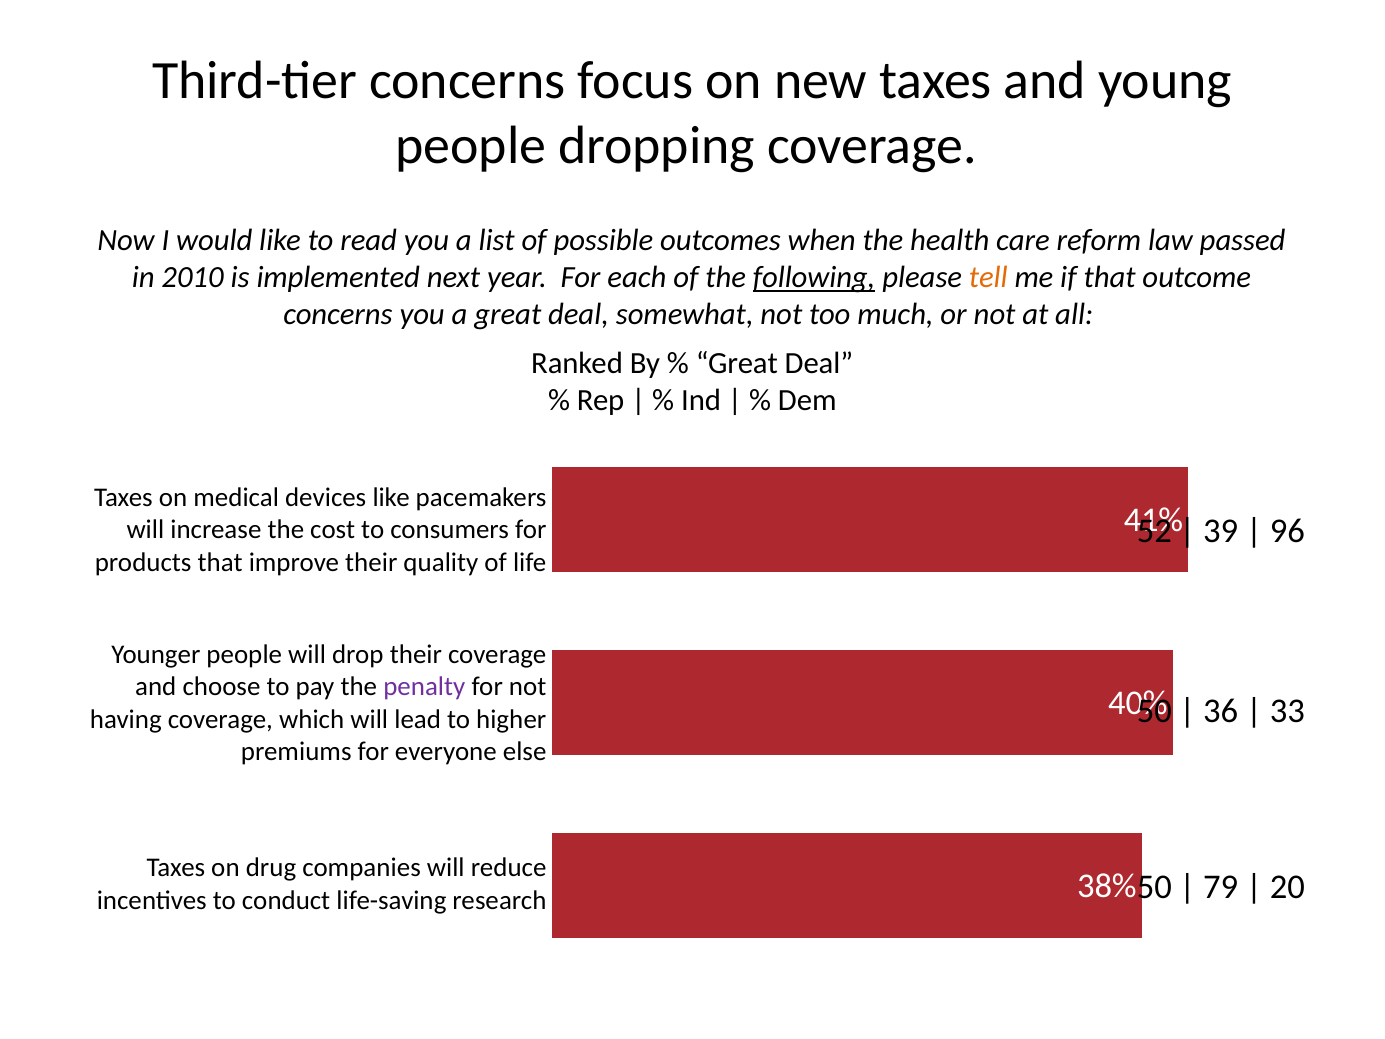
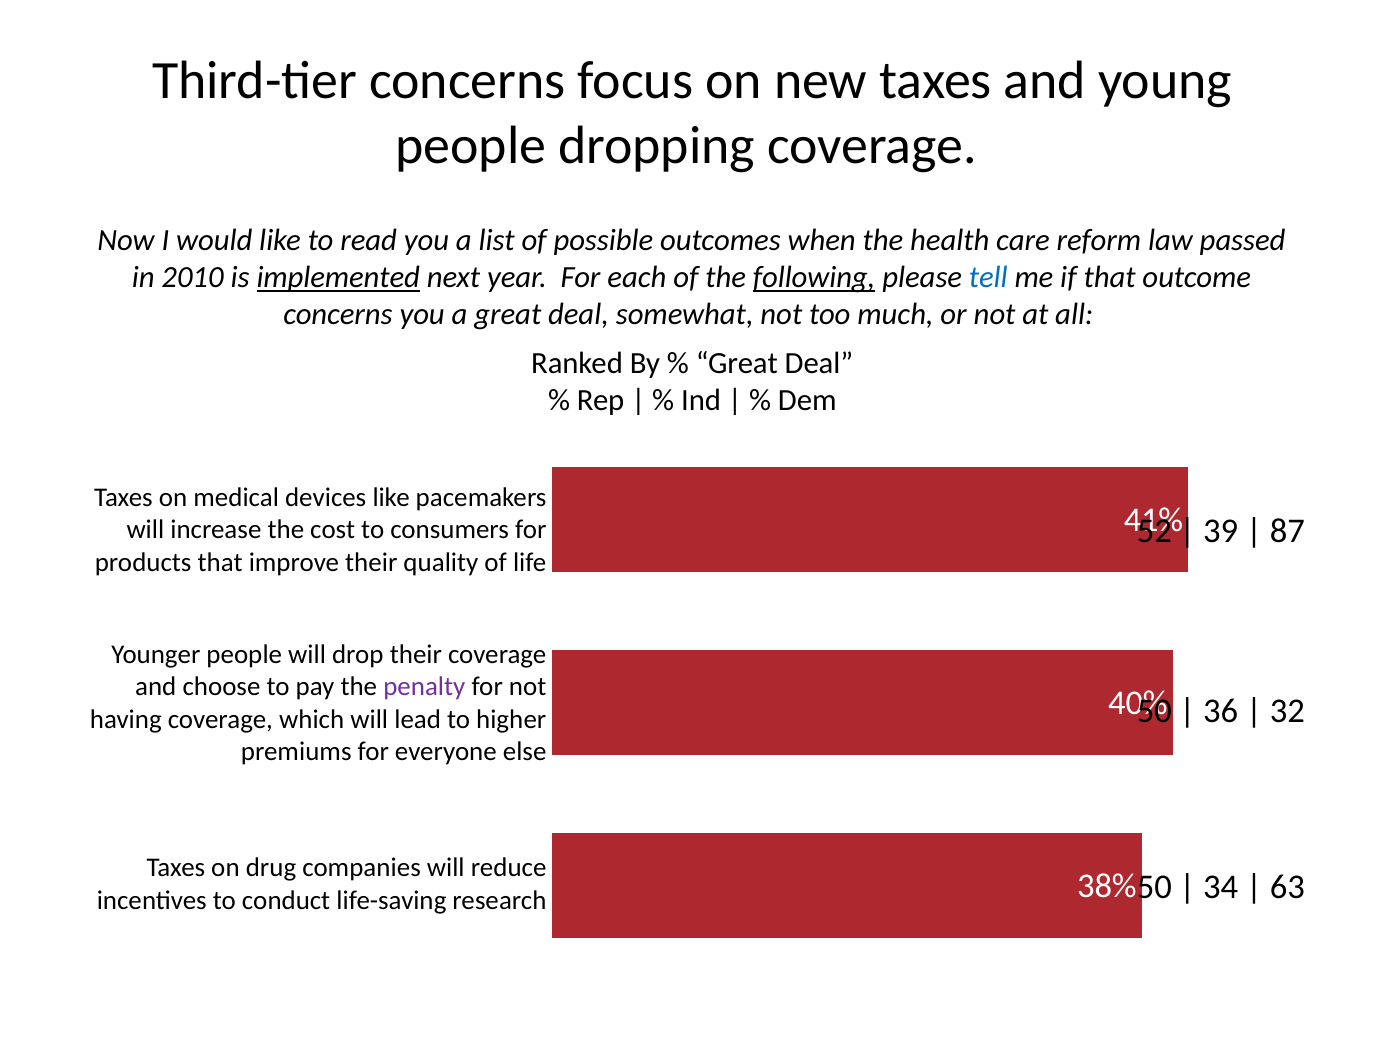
implemented underline: none -> present (338, 277)
tell colour: orange -> blue (988, 277)
96: 96 -> 87 (1287, 531)
33: 33 -> 32 (1287, 711)
79: 79 -> 34 (1221, 887)
20: 20 -> 63 (1287, 887)
